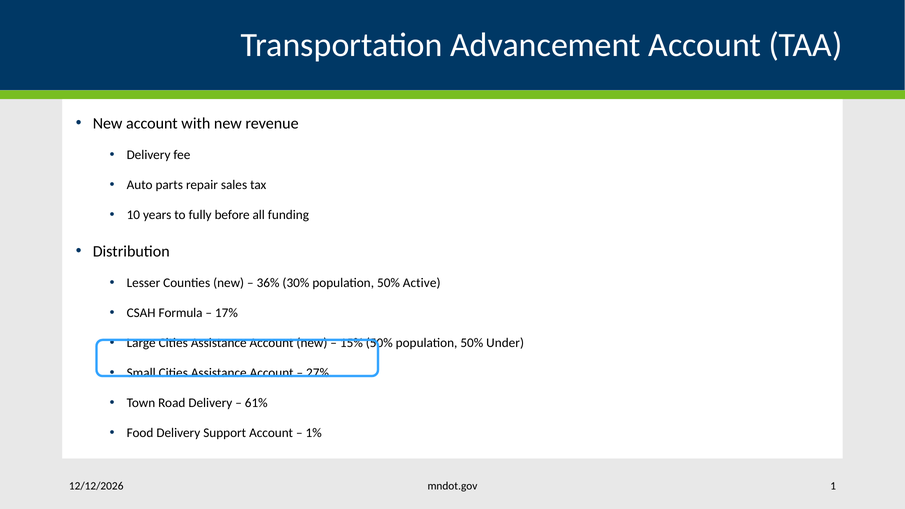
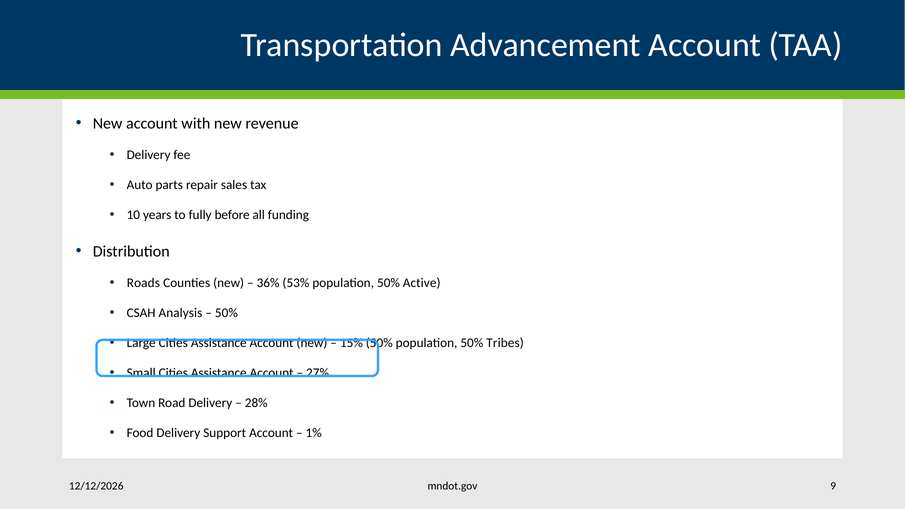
Lesser: Lesser -> Roads (143, 283)
30%: 30% -> 53% (296, 283)
Formula: Formula -> Analysis (180, 313)
17%: 17% -> 50% (226, 313)
Under: Under -> Tribes (505, 343)
61%: 61% -> 28% (256, 403)
1: 1 -> 9 (833, 486)
